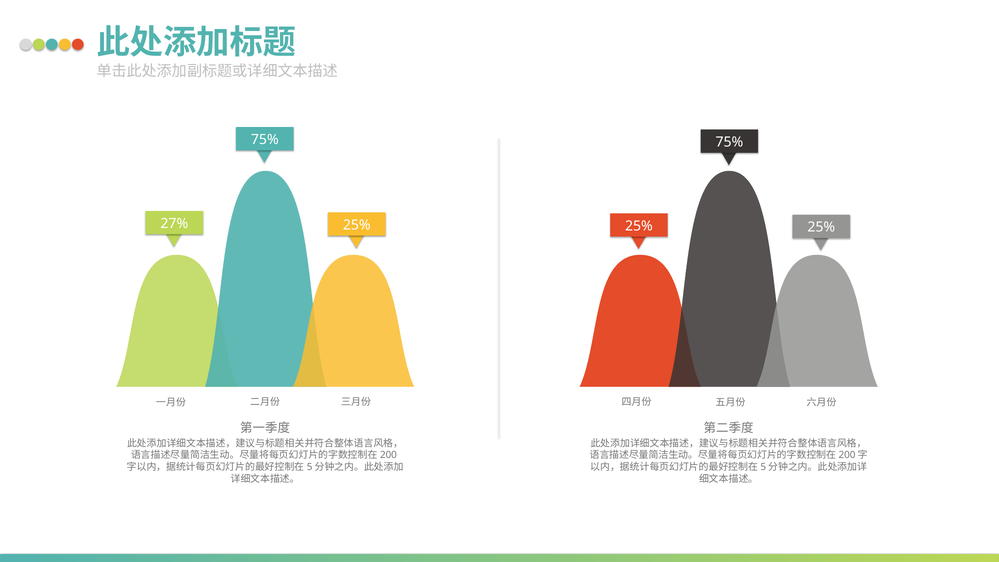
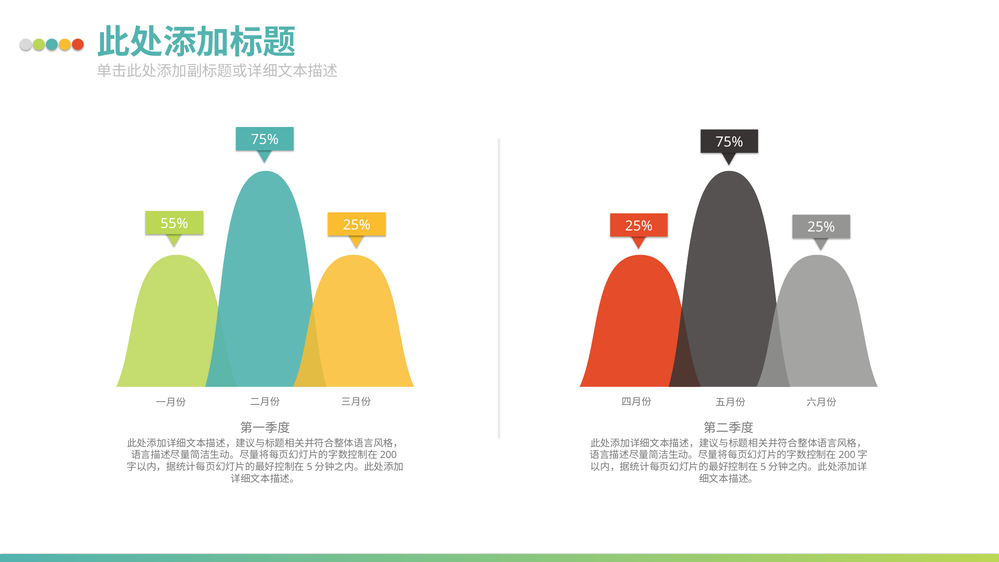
27%: 27% -> 55% (174, 224)
